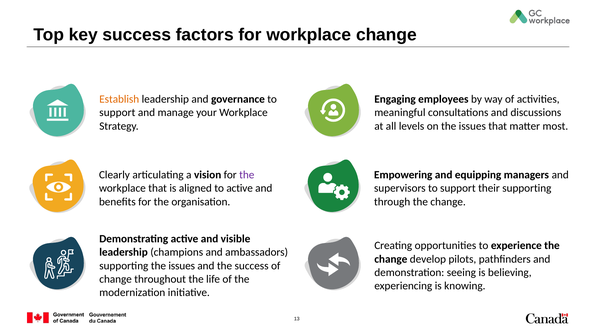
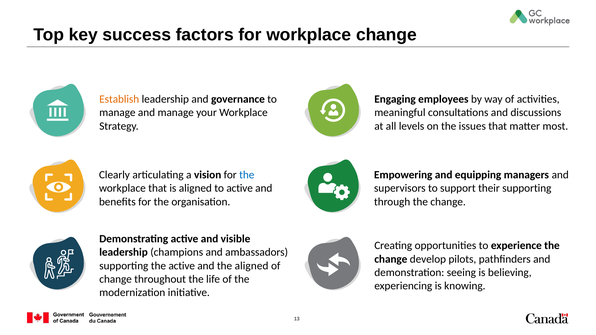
support: support -> manage (117, 113)
the colour: purple -> blue (247, 175)
supporting the issues: issues -> active (182, 266)
the success: success -> aligned (252, 266)
